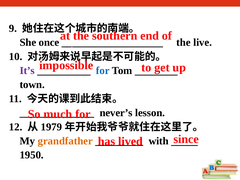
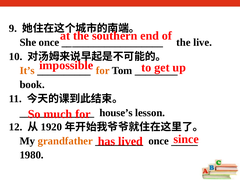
It’s colour: purple -> orange (27, 71)
for colour: blue -> orange (103, 71)
town: town -> book (32, 85)
never’s: never’s -> house’s (116, 113)
1979: 1979 -> 1920 (51, 127)
with: with -> once (159, 141)
1950: 1950 -> 1980 (32, 155)
